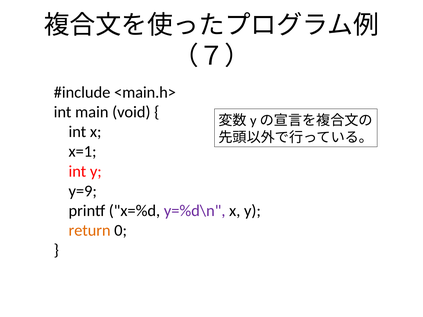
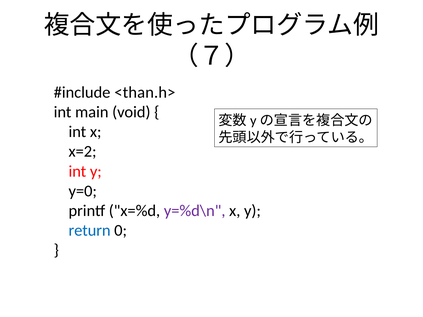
<main.h>: <main.h> -> <than.h> (145, 92)
x=1: x=1 -> x=2 (83, 152)
y=9: y=9 -> y=0 (83, 191)
return colour: orange -> blue (90, 231)
